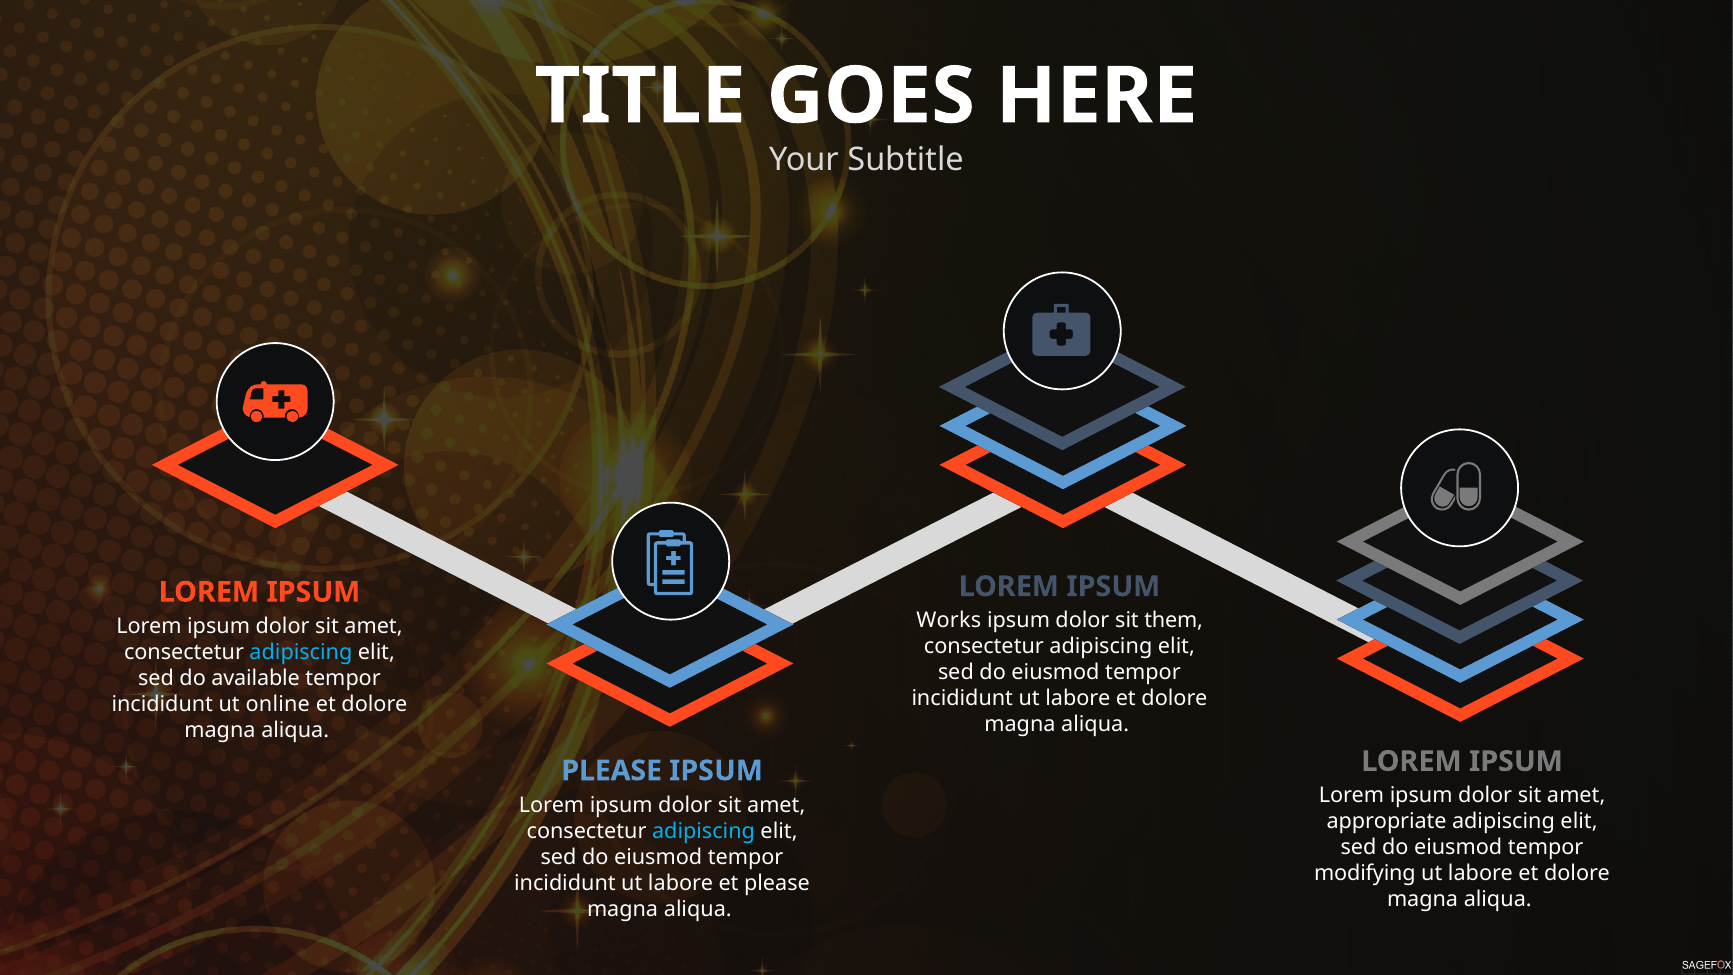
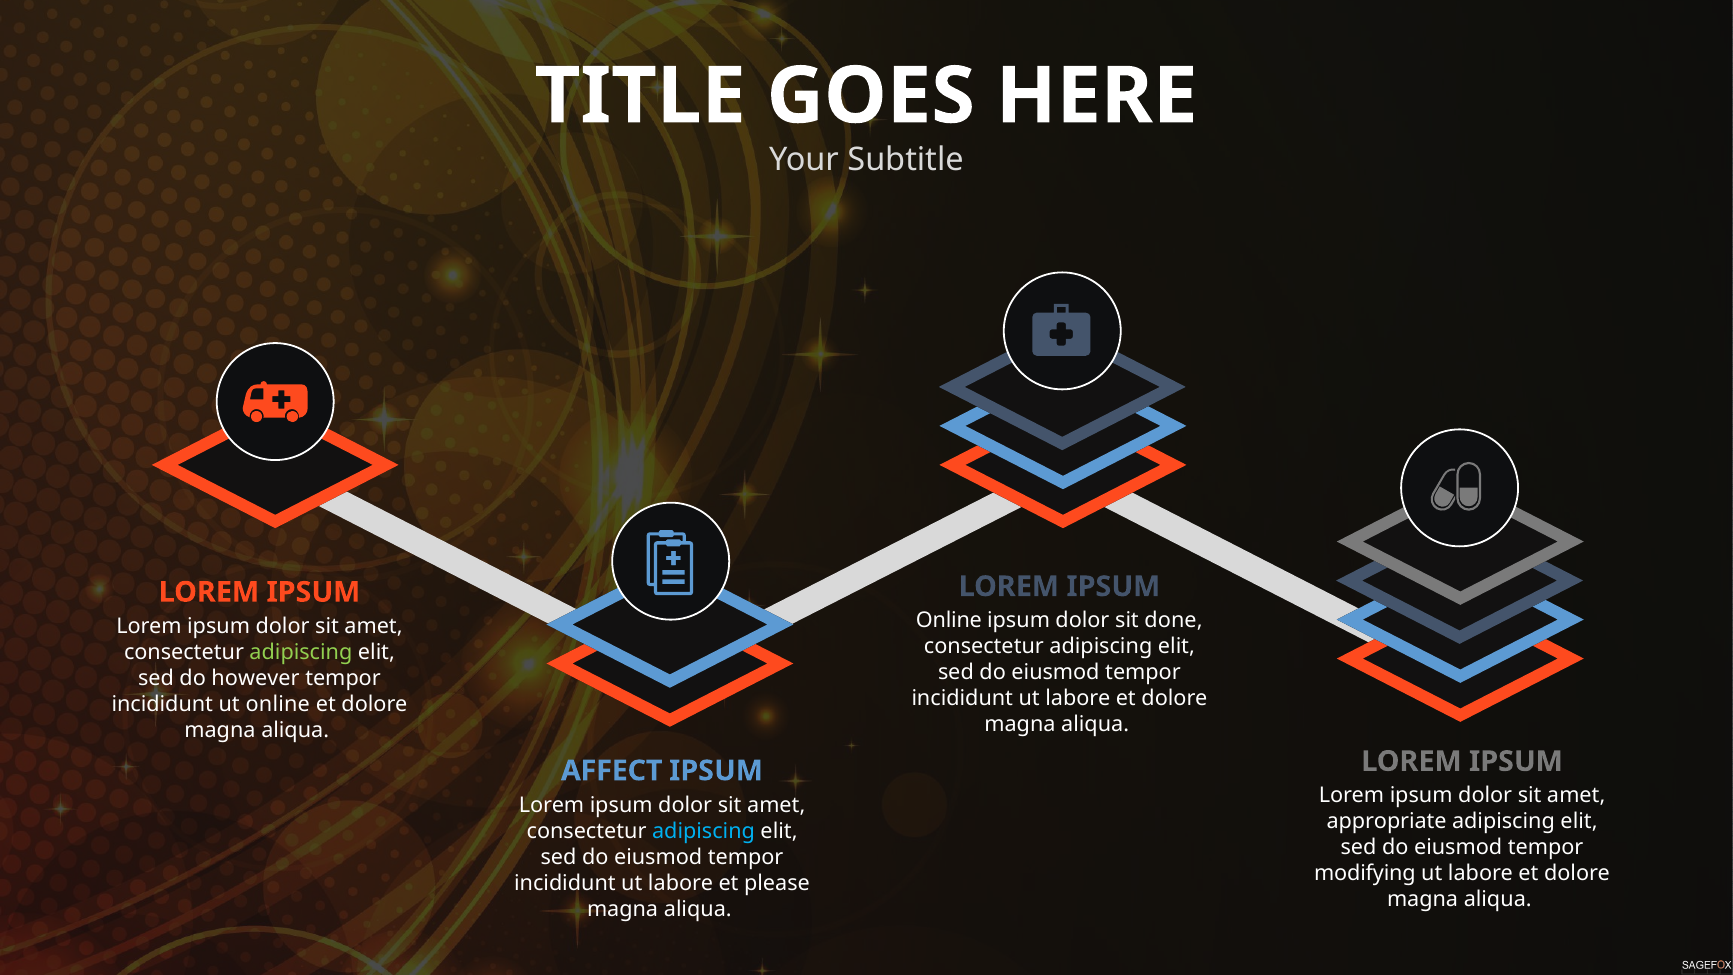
Works: Works -> Online (949, 621)
them: them -> done (1173, 621)
adipiscing colour: light blue -> light green (301, 652)
available: available -> however (255, 678)
PLEASE: PLEASE -> AFFECT (612, 771)
